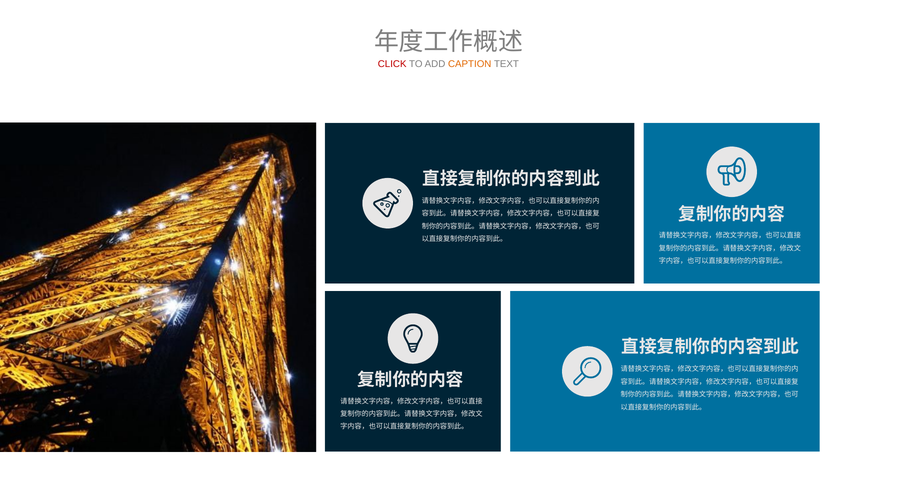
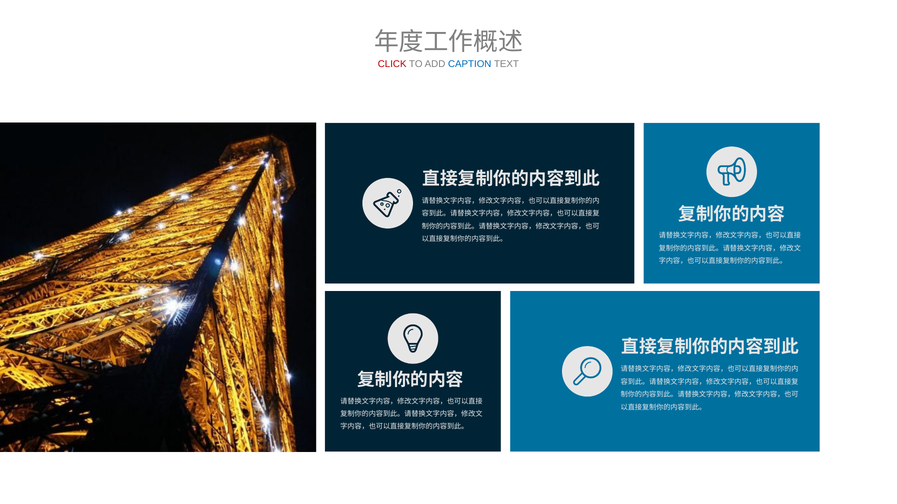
CAPTION colour: orange -> blue (470, 64)
